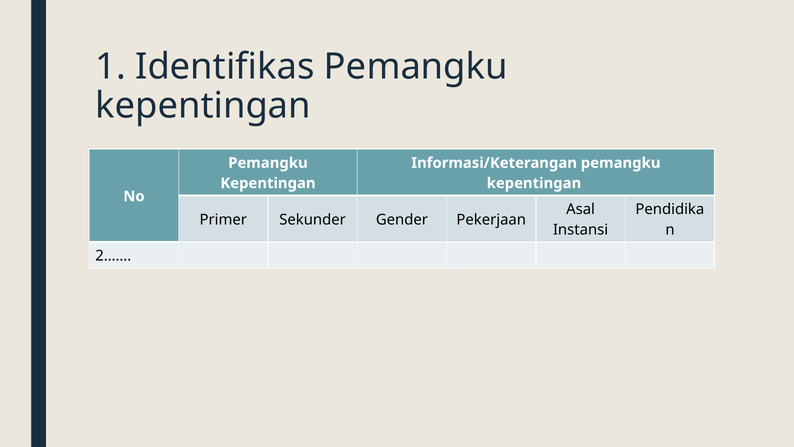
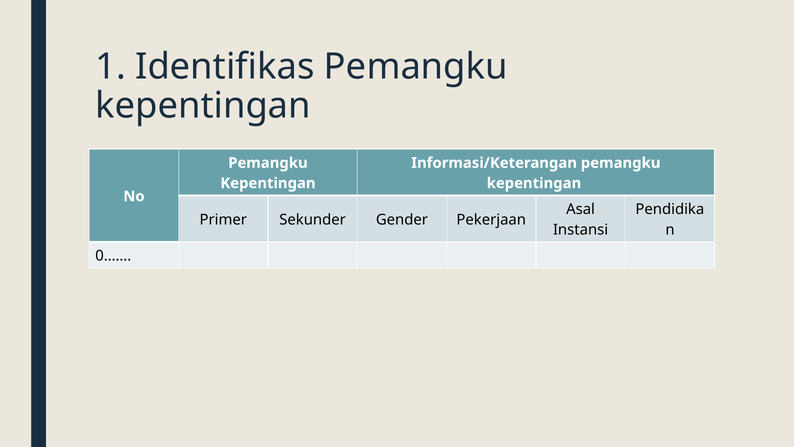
2……: 2…… -> 0…… (113, 256)
